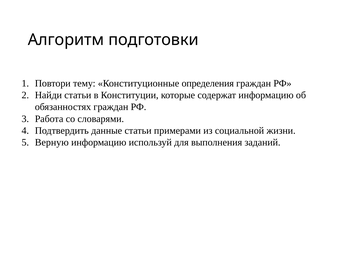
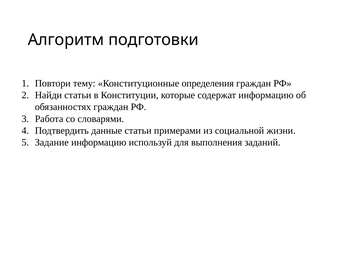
Верную: Верную -> Задание (52, 142)
